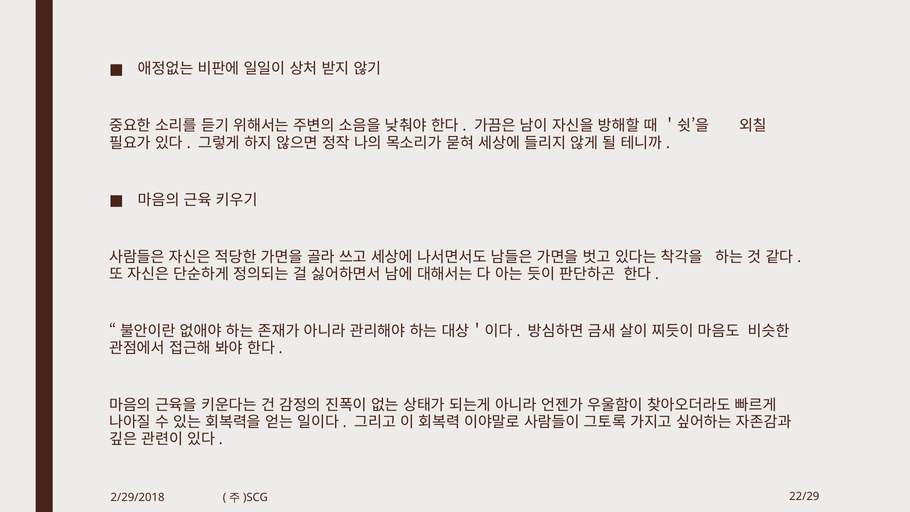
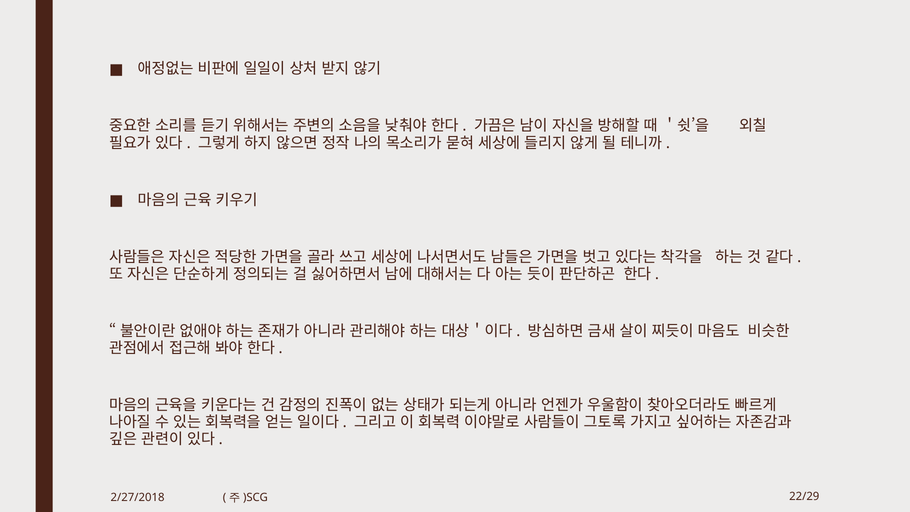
2/29/2018: 2/29/2018 -> 2/27/2018 (138, 498)
